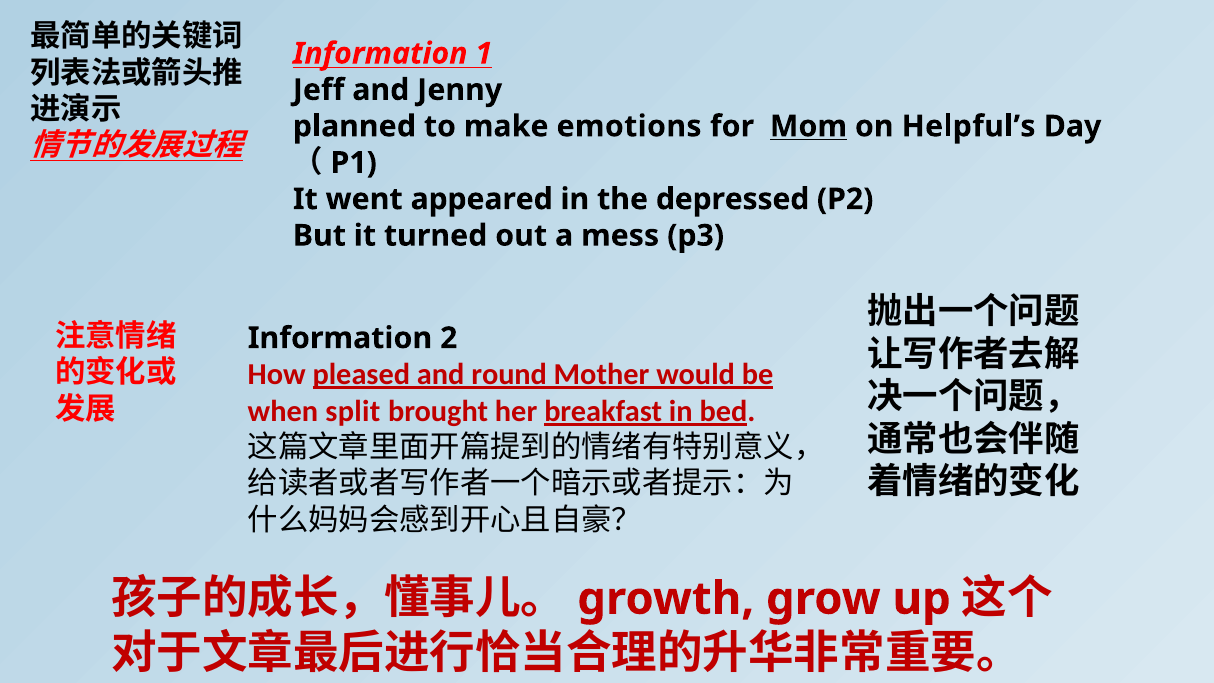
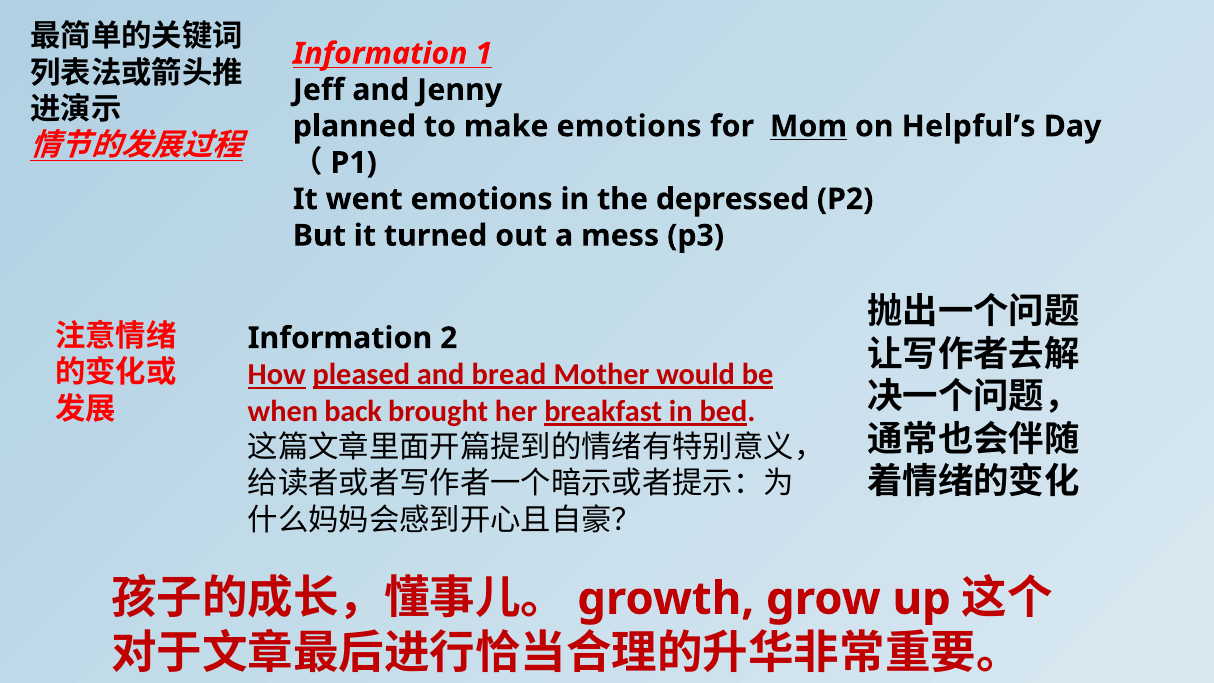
went appeared: appeared -> emotions (482, 199)
How underline: none -> present (277, 375)
round: round -> bread (509, 375)
split: split -> back (353, 411)
